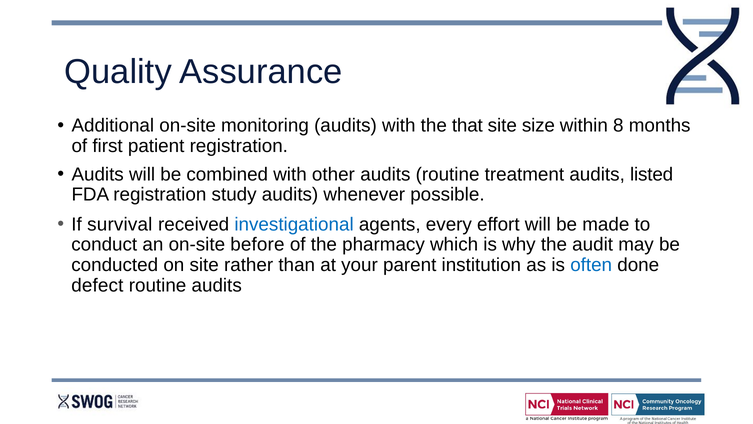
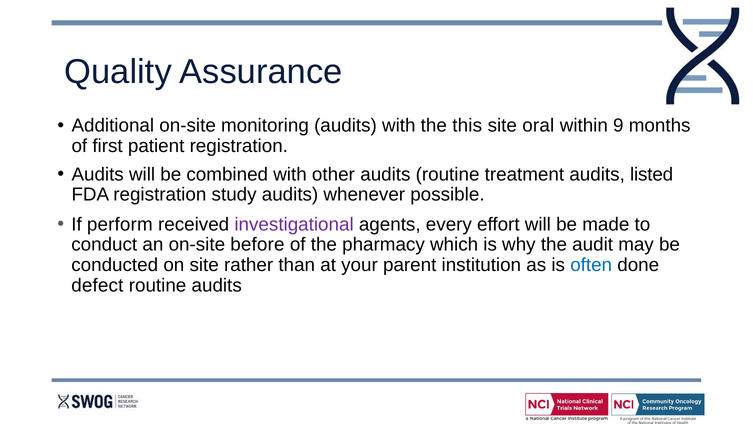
that: that -> this (467, 126)
size: size -> oral (538, 126)
8: 8 -> 9 (618, 126)
survival: survival -> perform (120, 224)
investigational colour: blue -> purple (294, 224)
